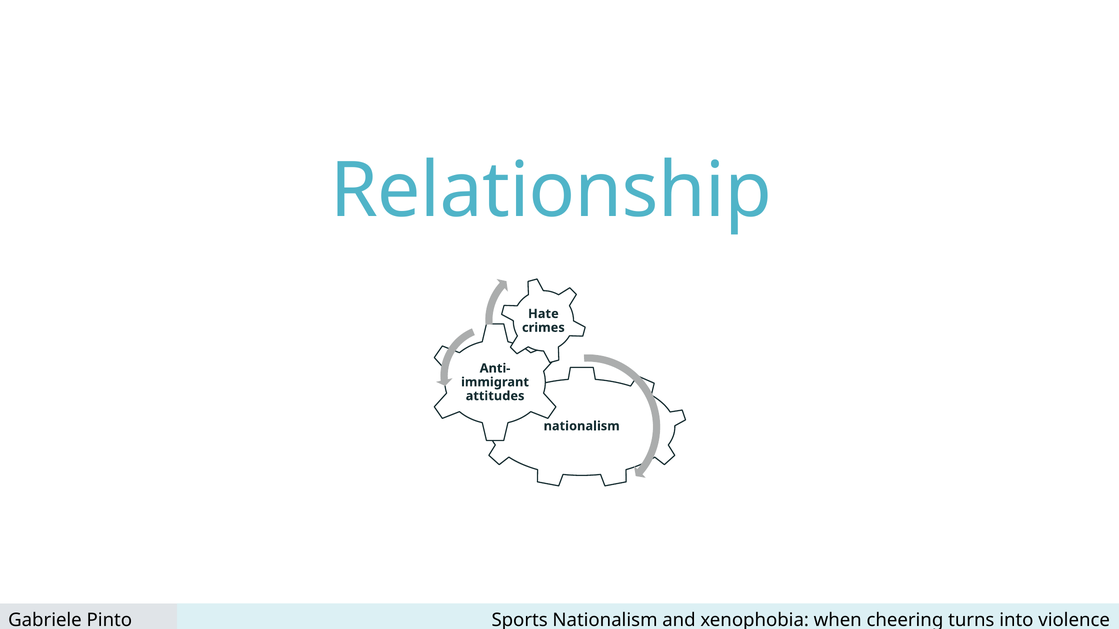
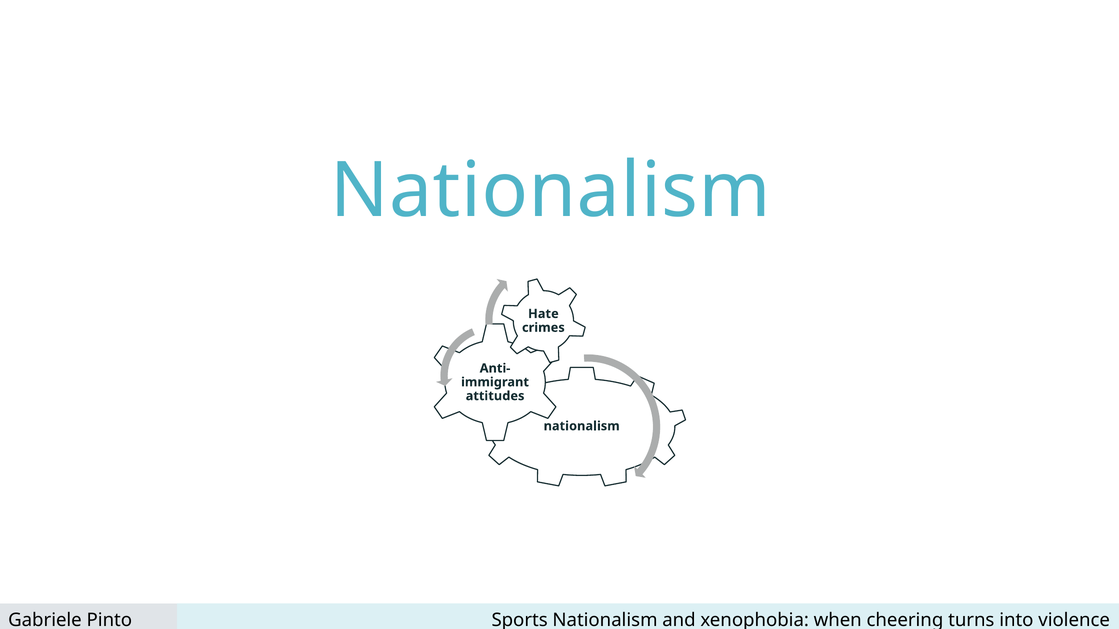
Relationship: Relationship -> Nationalism (550, 191)
